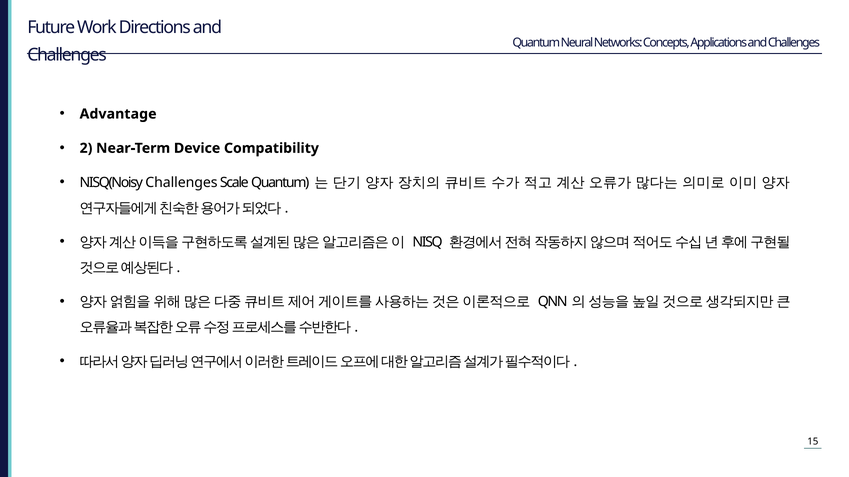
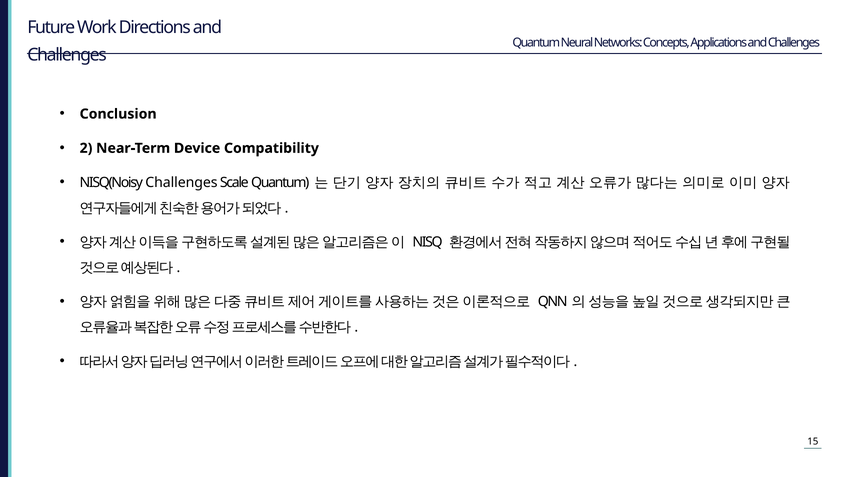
Advantage: Advantage -> Conclusion (118, 114)
